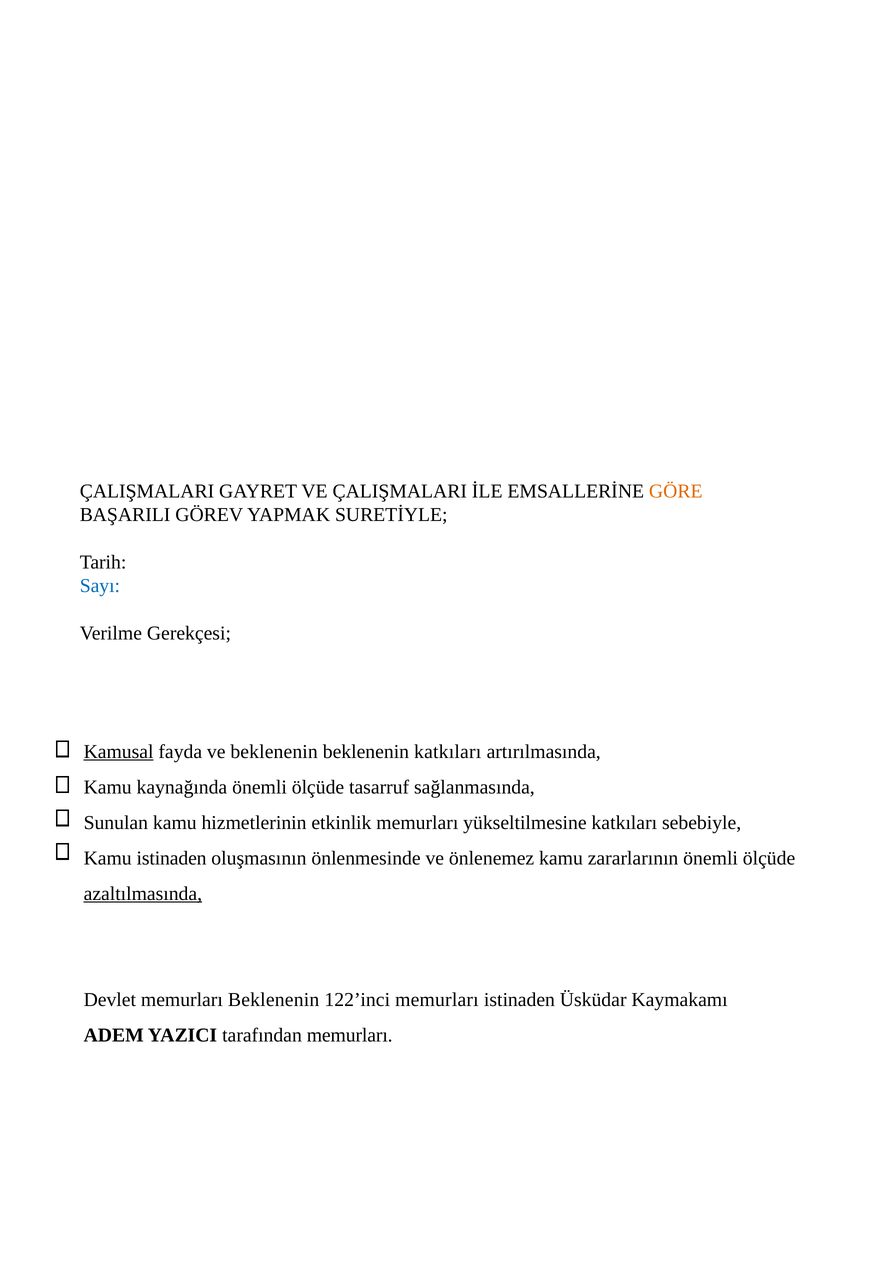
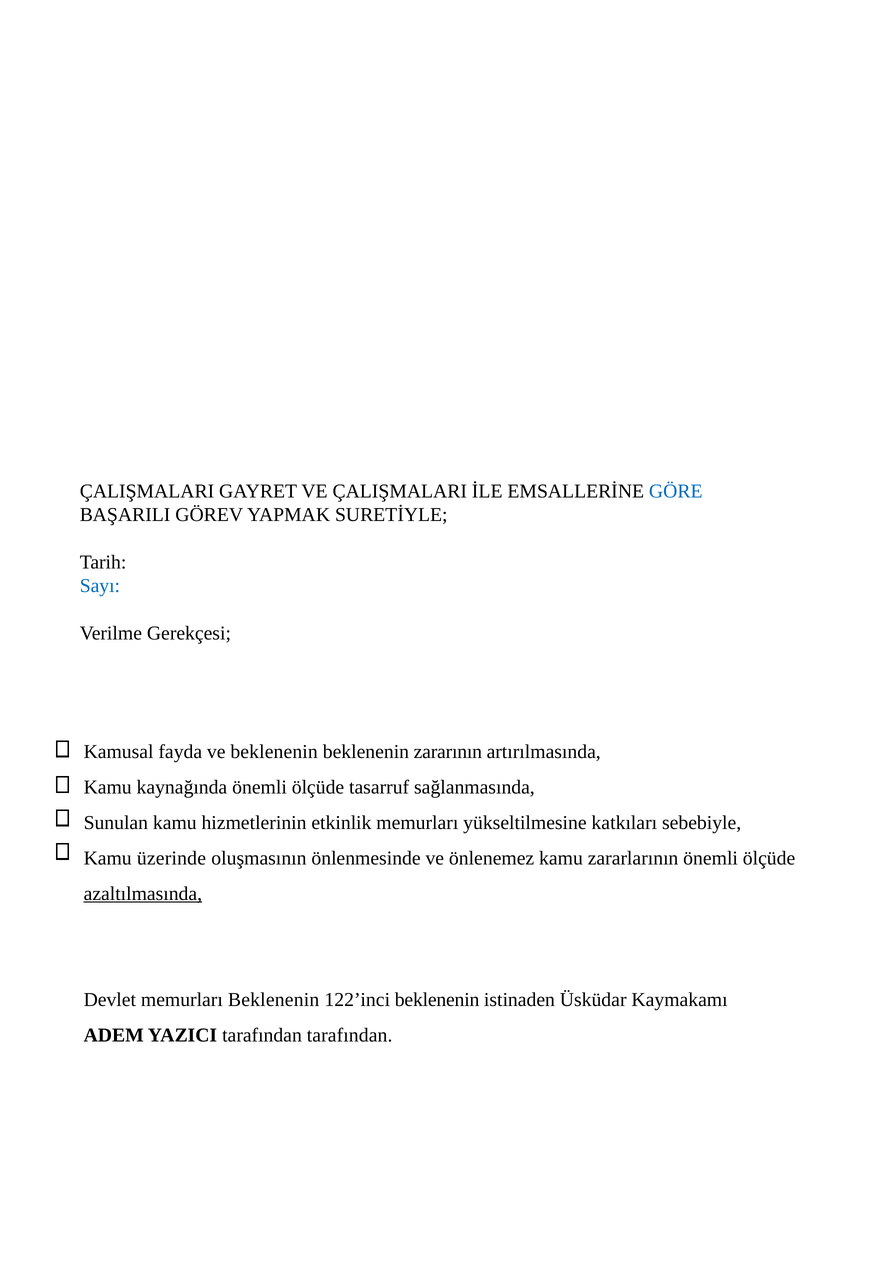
GÖRE colour: orange -> blue (676, 491)
Kamusal underline: present -> none (119, 752)
beklenenin katkıları: katkıları -> zararının (448, 752)
Kamu istinaden: istinaden -> üzerinde (171, 858)
122’inci memurları: memurları -> beklenenin (437, 1000)
tarafından memurları: memurları -> tarafından (350, 1036)
